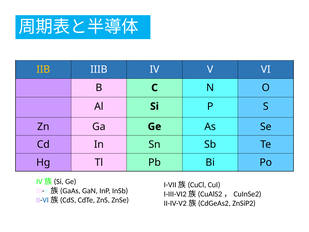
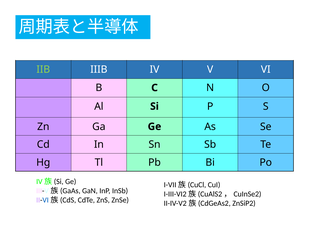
IIB colour: yellow -> light green (43, 69)
